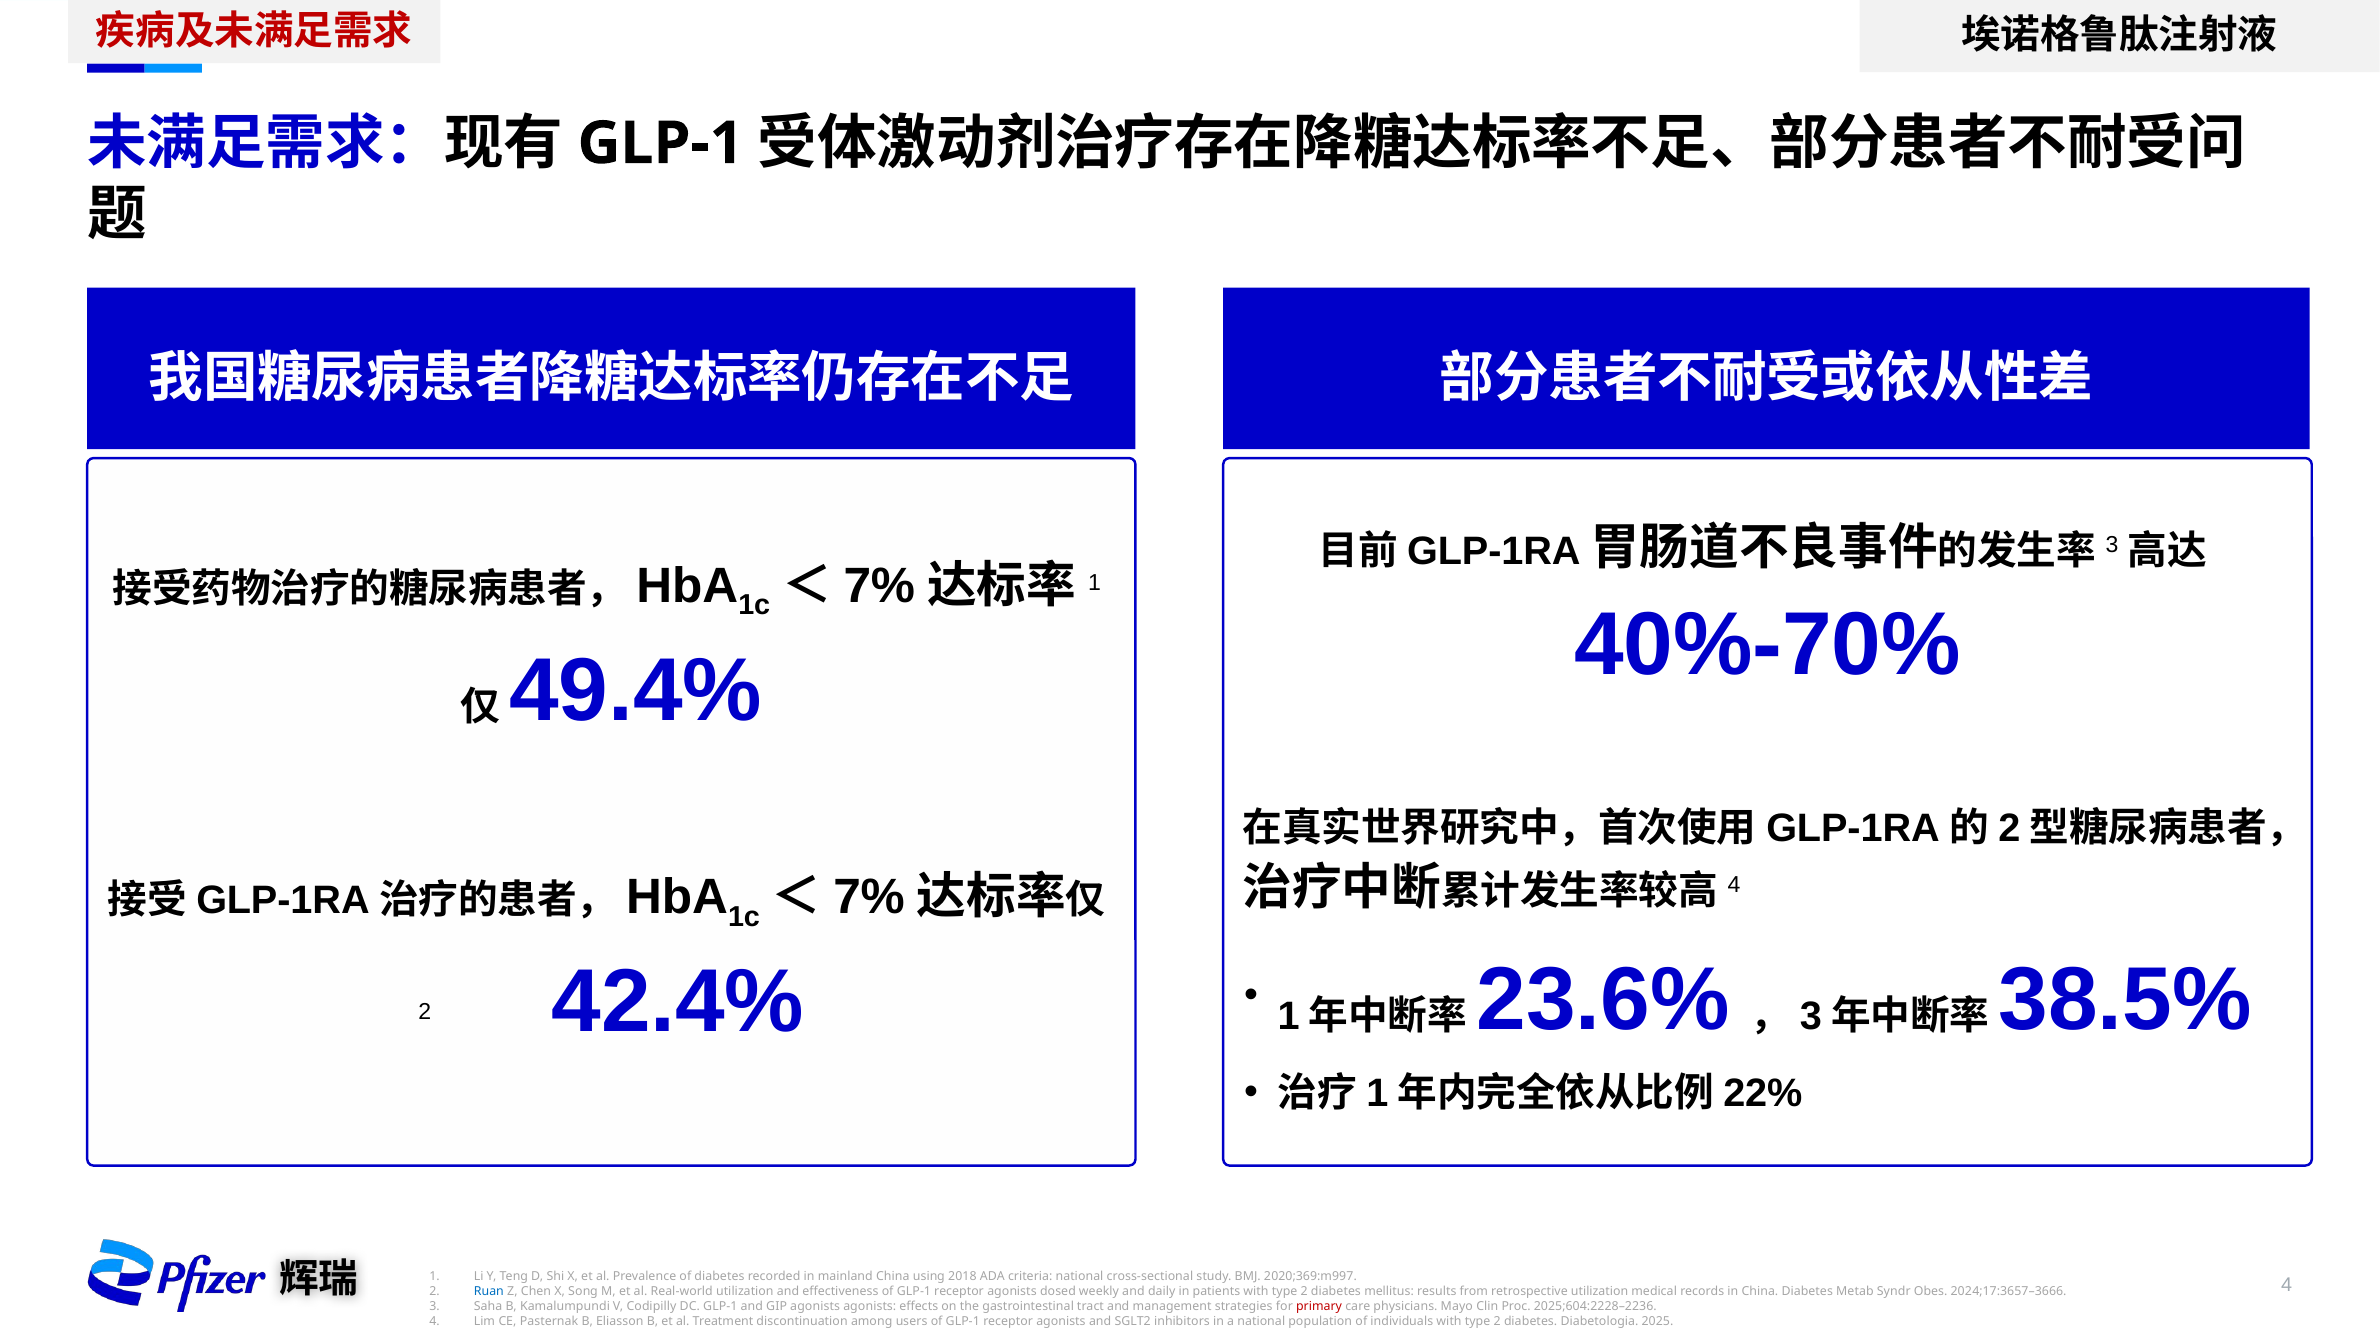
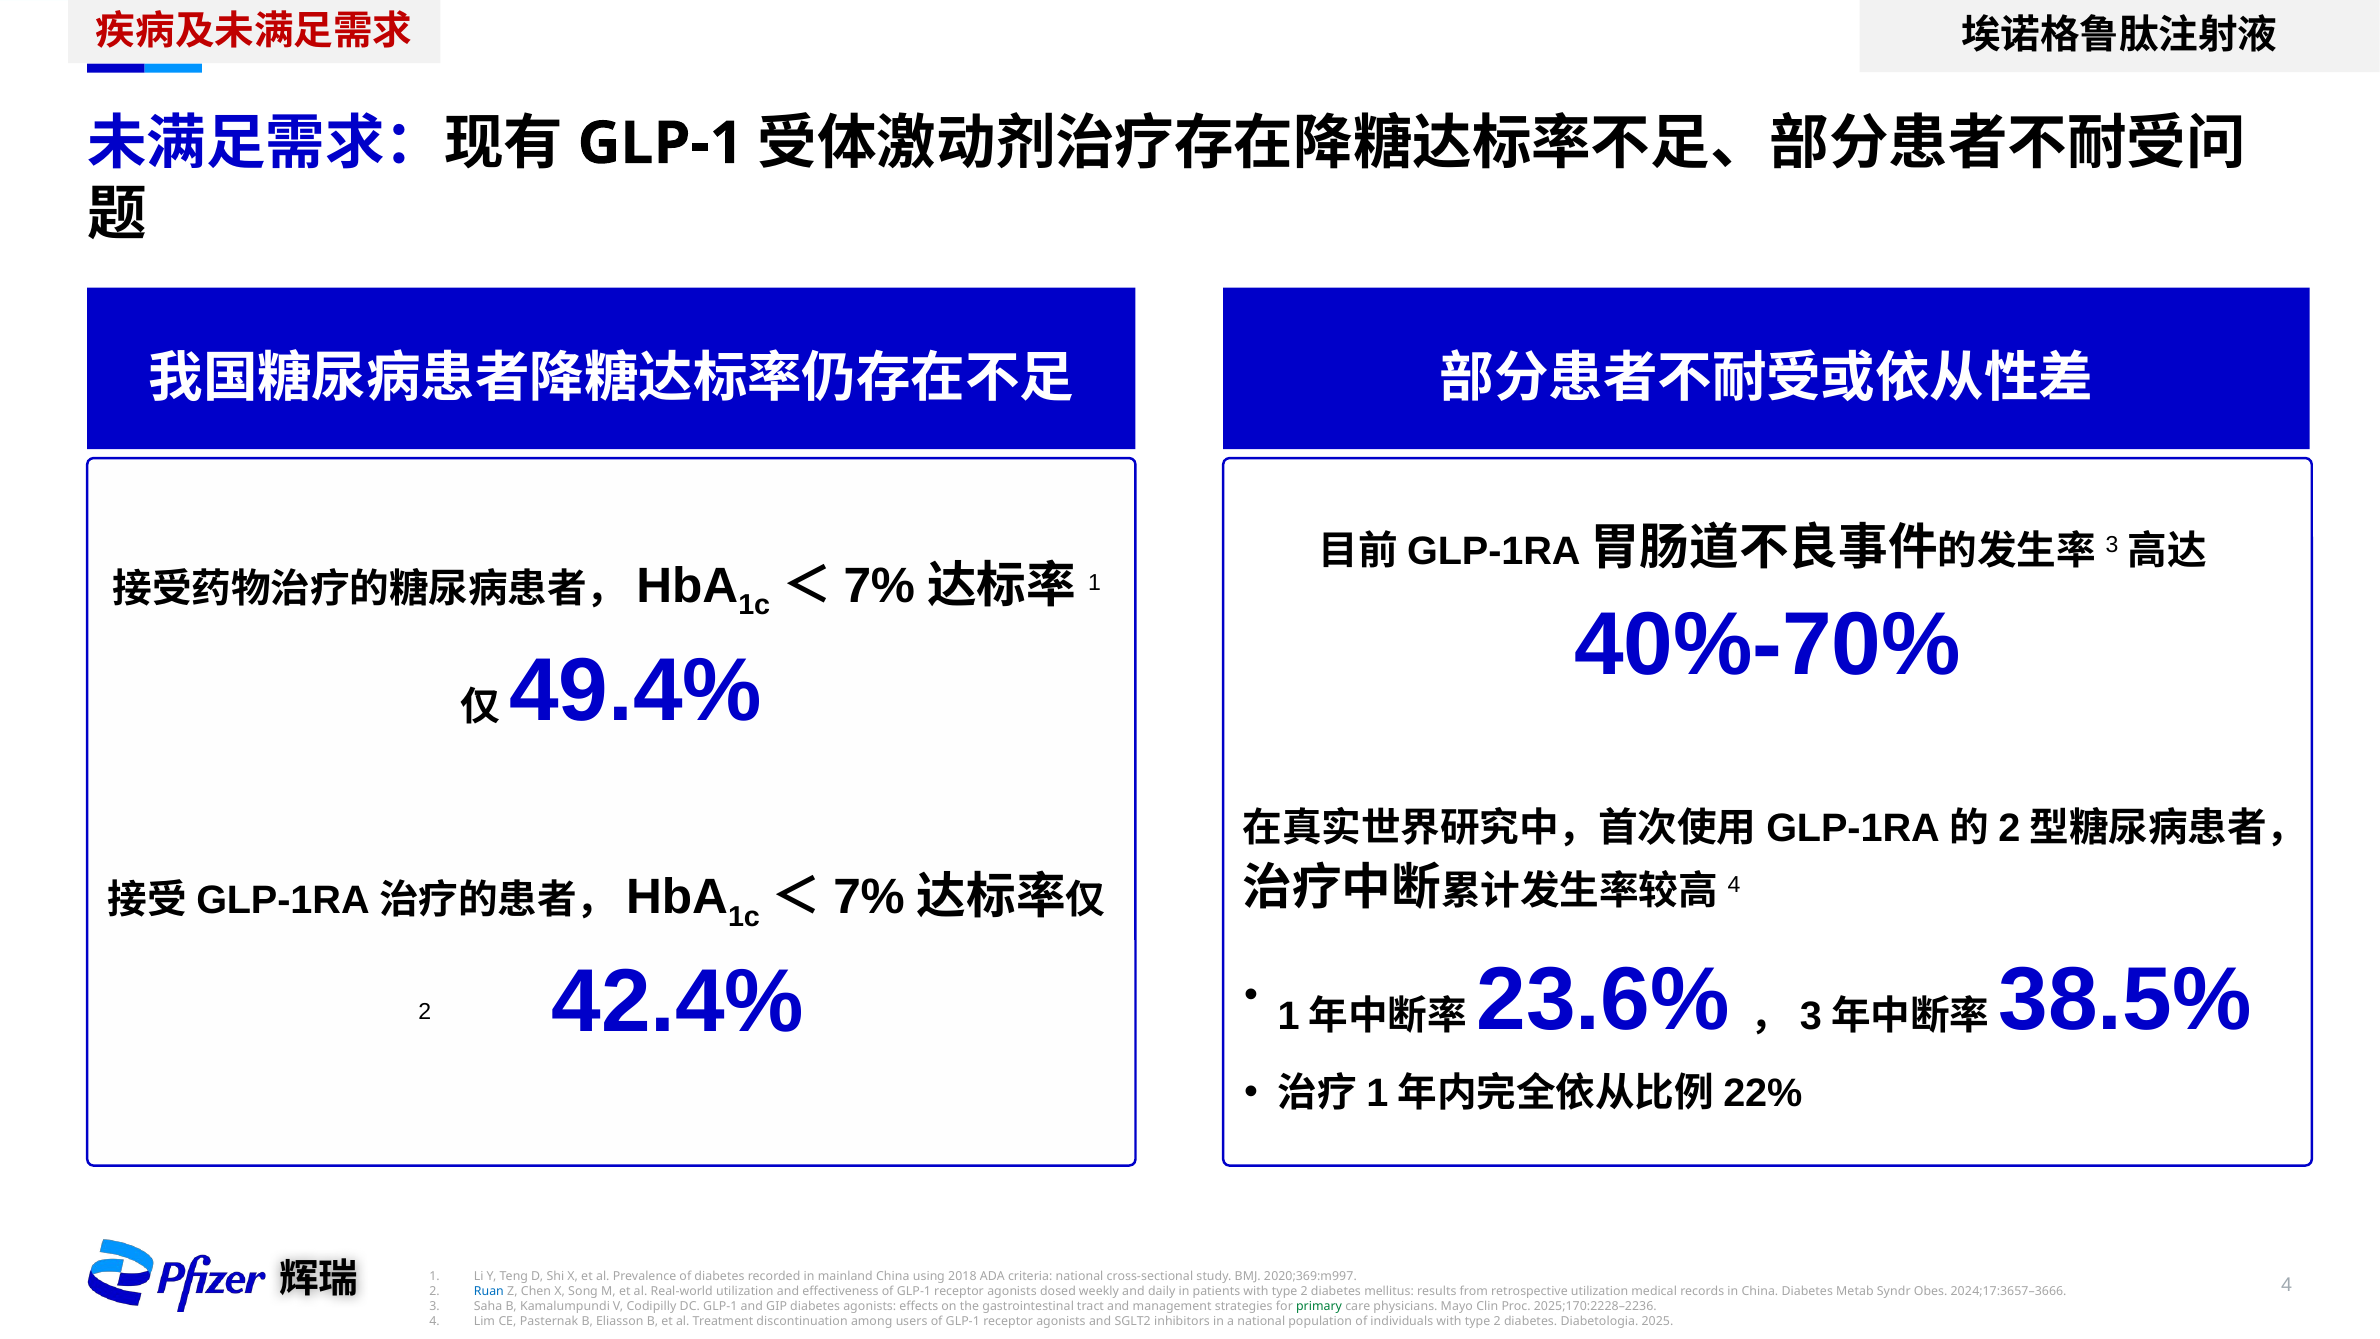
GIP agonists: agonists -> diabetes (815, 1306)
primary colour: red -> green (1319, 1306)
2025;604:2228–2236: 2025;604:2228–2236 -> 2025;170:2228–2236 (1595, 1306)
